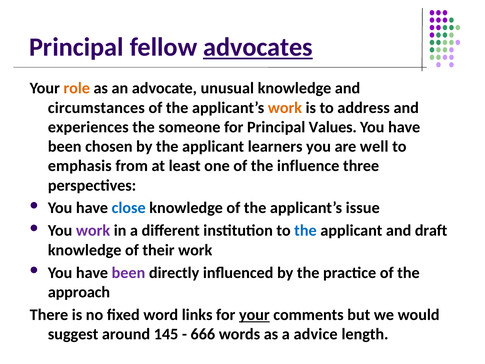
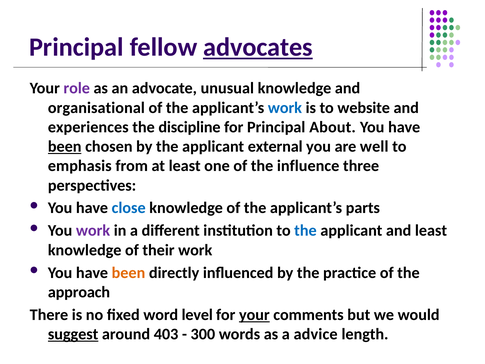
role colour: orange -> purple (77, 88)
circumstances: circumstances -> organisational (96, 108)
work colour: orange -> blue (285, 108)
address: address -> website (364, 108)
someone: someone -> discipline (189, 127)
Values: Values -> About (333, 127)
been underline: none -> present (65, 146)
learners: learners -> external (275, 146)
issue: issue -> parts (363, 208)
and draft: draft -> least (431, 230)
been colour: purple -> orange (128, 272)
links: links -> level (197, 315)
suggest underline: none -> present (73, 334)
145: 145 -> 403 (166, 334)
666: 666 -> 300 (203, 334)
